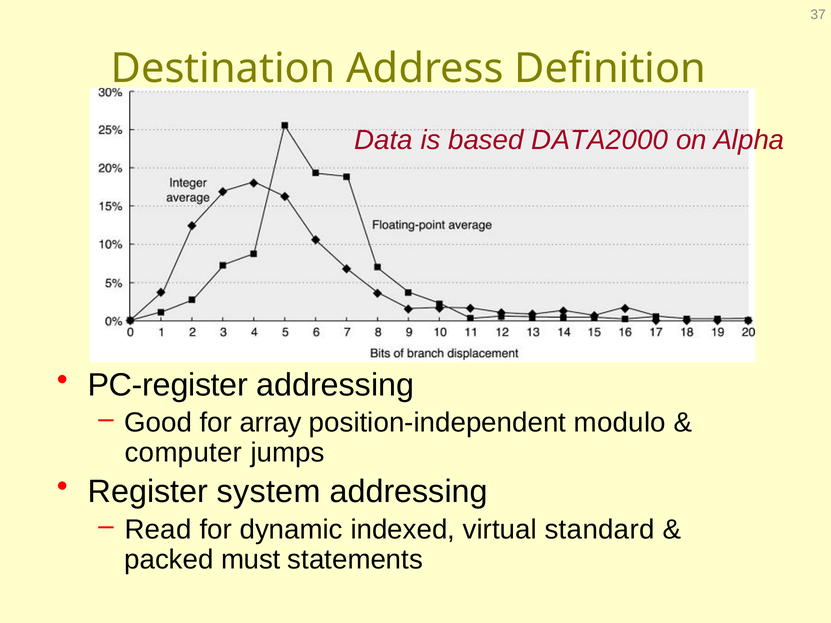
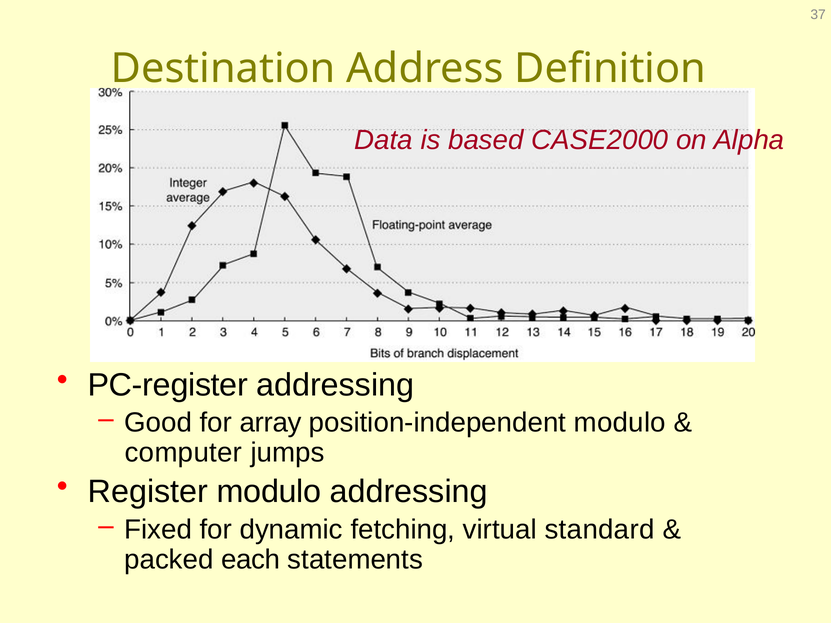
DATA2000: DATA2000 -> CASE2000 (600, 140)
Register system: system -> modulo (269, 492)
Read: Read -> Fixed (158, 530)
indexed: indexed -> fetching (403, 530)
must: must -> each (251, 560)
